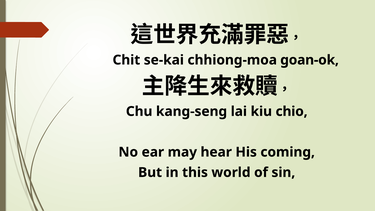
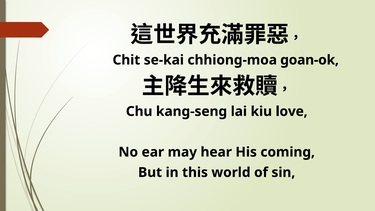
chio: chio -> love (292, 111)
